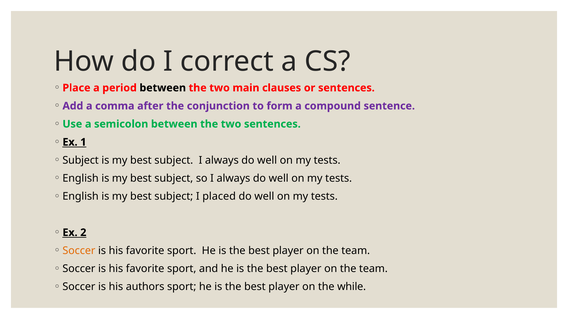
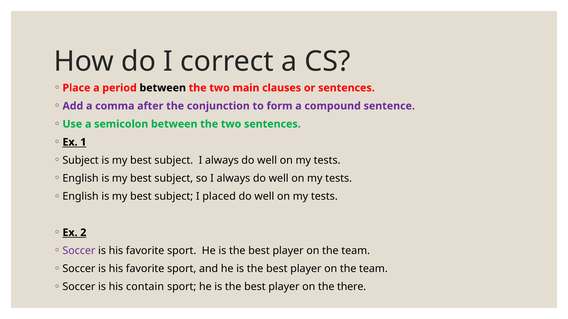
Soccer colour: orange -> purple (79, 251)
authors: authors -> contain (145, 287)
while: while -> there (352, 287)
